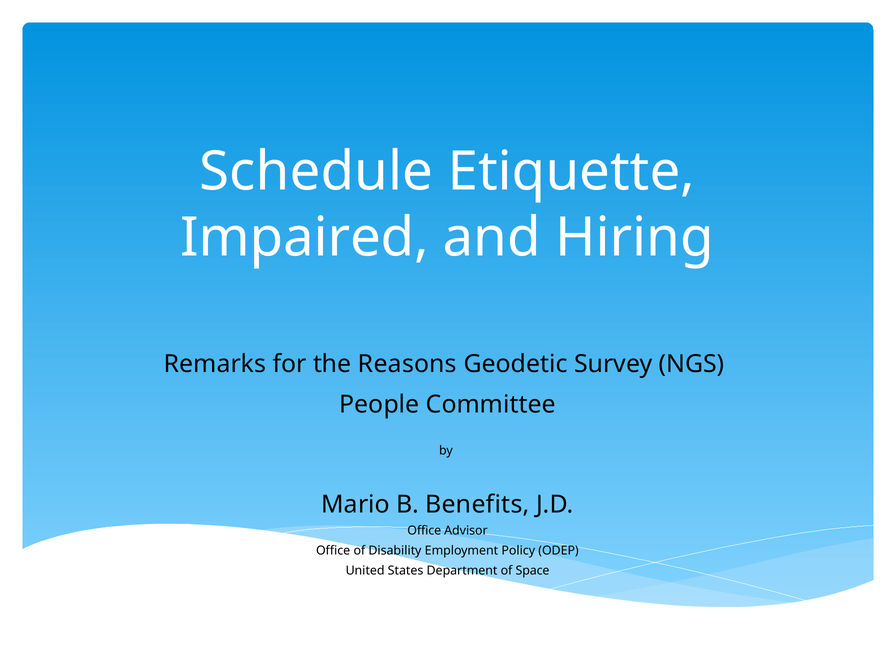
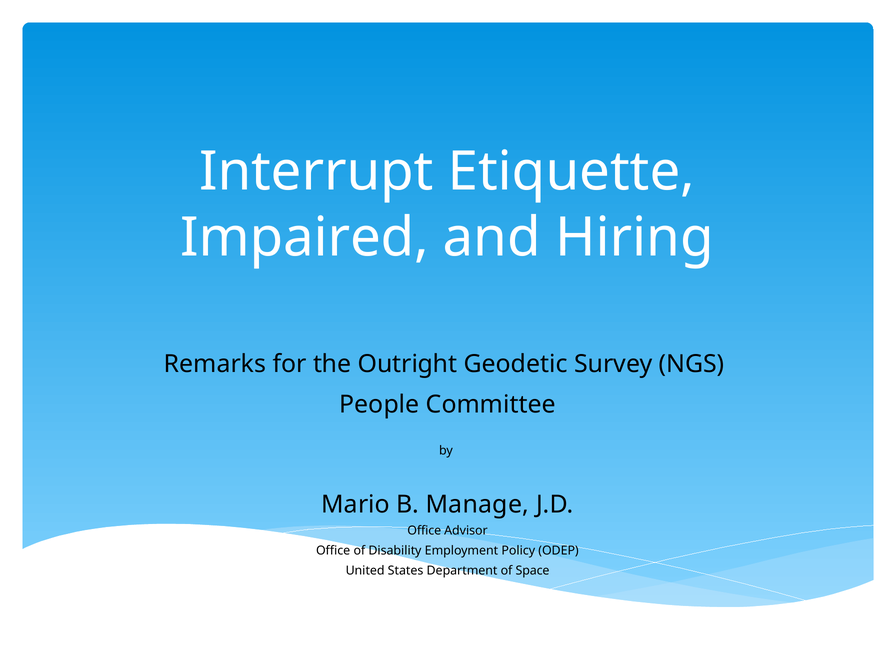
Schedule: Schedule -> Interrupt (316, 172)
Reasons: Reasons -> Outright (408, 364)
Benefits: Benefits -> Manage (477, 505)
